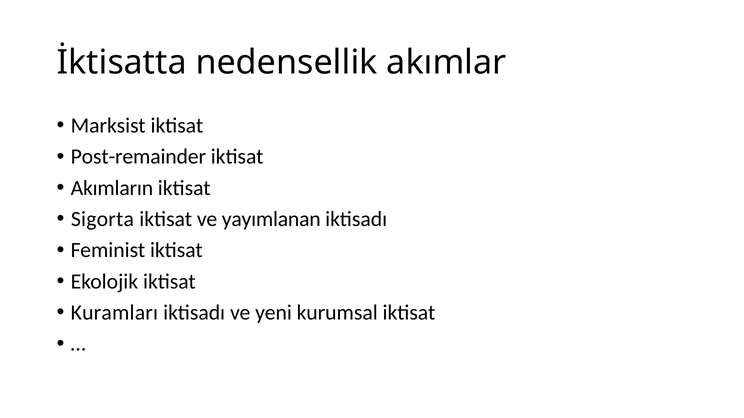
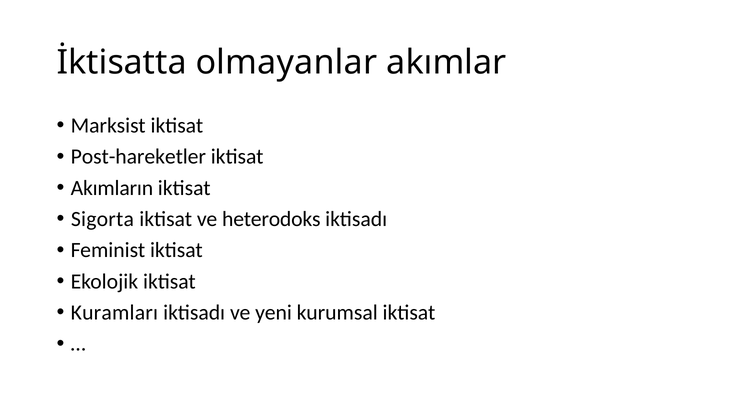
nedensellik: nedensellik -> olmayanlar (286, 62)
Post-remainder: Post-remainder -> Post-hareketler (138, 157)
yayımlanan: yayımlanan -> heterodoks (271, 219)
